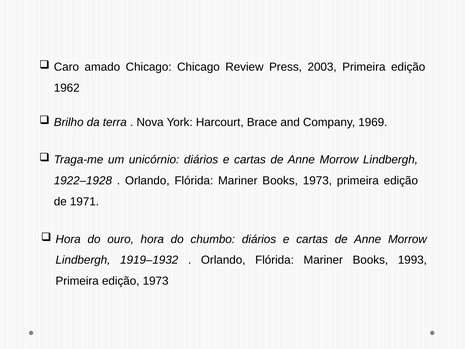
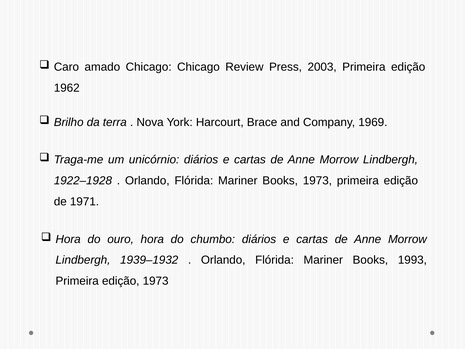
1919–1932: 1919–1932 -> 1939–1932 (149, 260)
